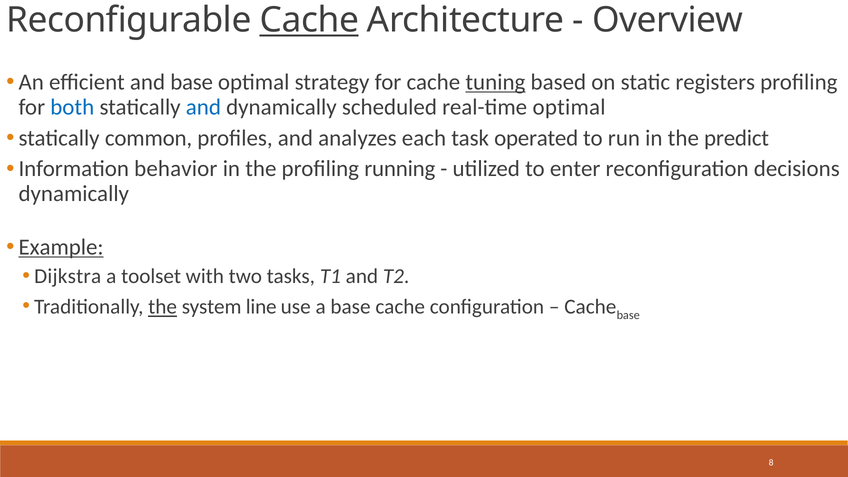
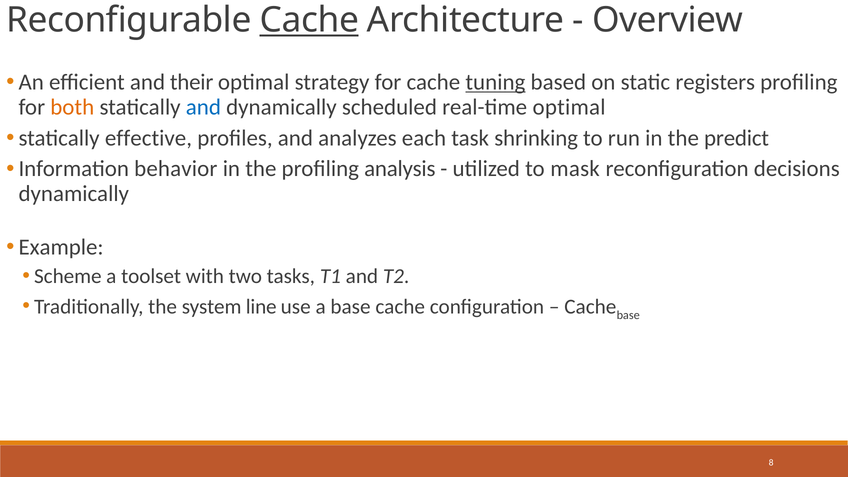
and base: base -> their (192, 82)
both colour: blue -> orange (72, 107)
common: common -> effective (148, 138)
operated: operated -> shrinking (536, 138)
running: running -> analysis (400, 169)
enter: enter -> mask (575, 169)
Example underline: present -> none (61, 247)
Dijkstra: Dijkstra -> Scheme (68, 276)
the underline: present -> none (163, 307)
